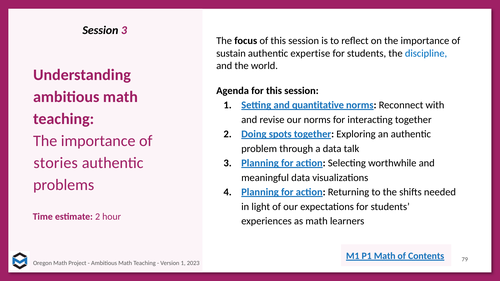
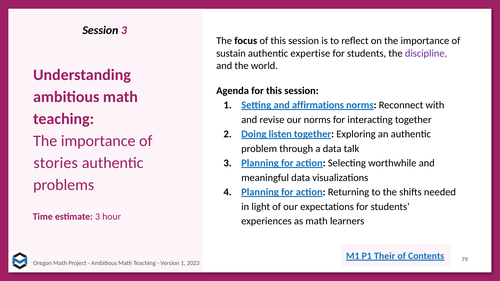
discipline colour: blue -> purple (426, 53)
quantitative: quantitative -> affirmations (318, 105)
spots: spots -> listen (280, 134)
estimate 2: 2 -> 3 (98, 217)
P1 Math: Math -> Their (385, 256)
